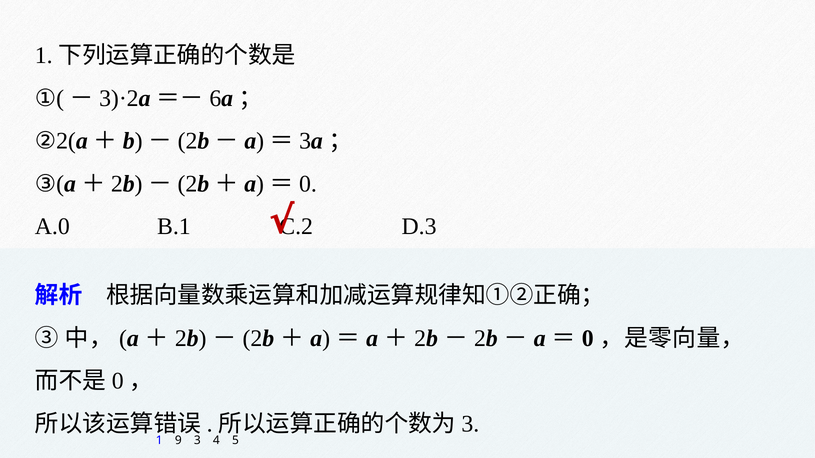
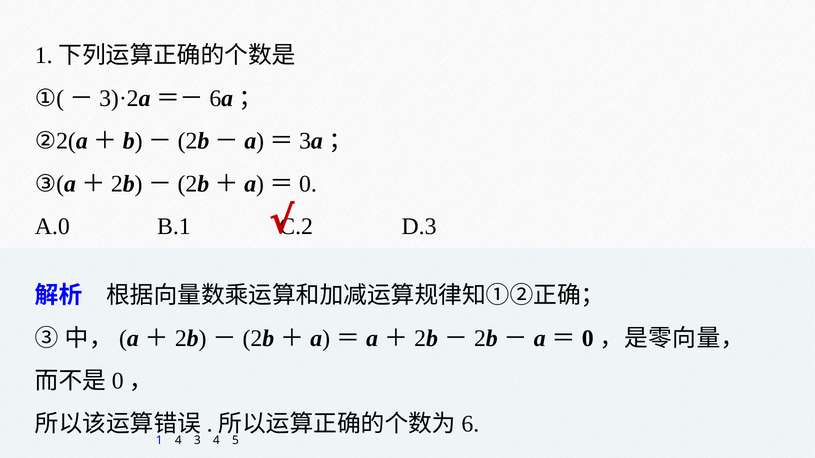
3: 3 -> 6 (470, 424)
1 9: 9 -> 4 (178, 441)
